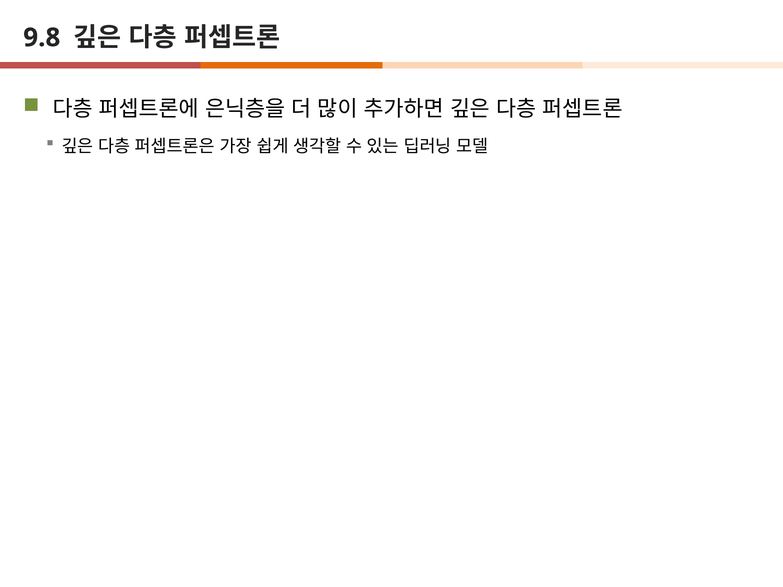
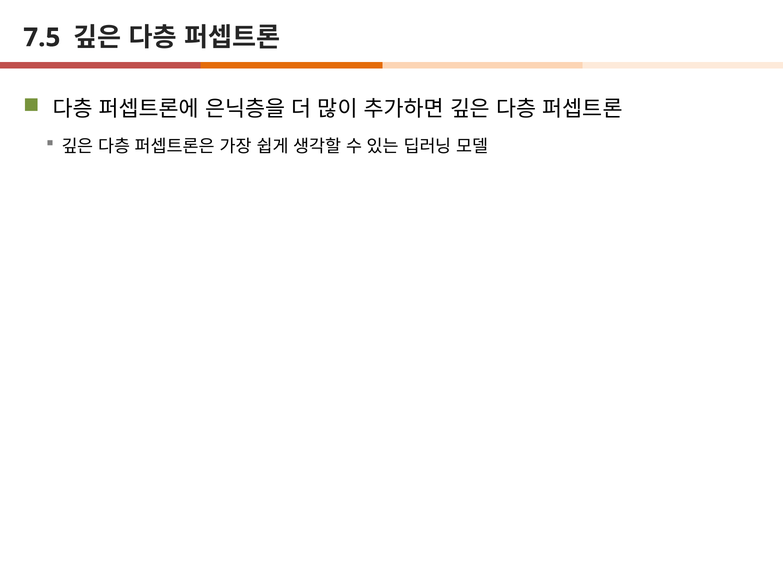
9.8: 9.8 -> 7.5 (42, 38)
